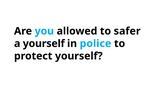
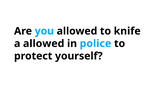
safer: safer -> knife (127, 31)
a yourself: yourself -> allowed (44, 44)
